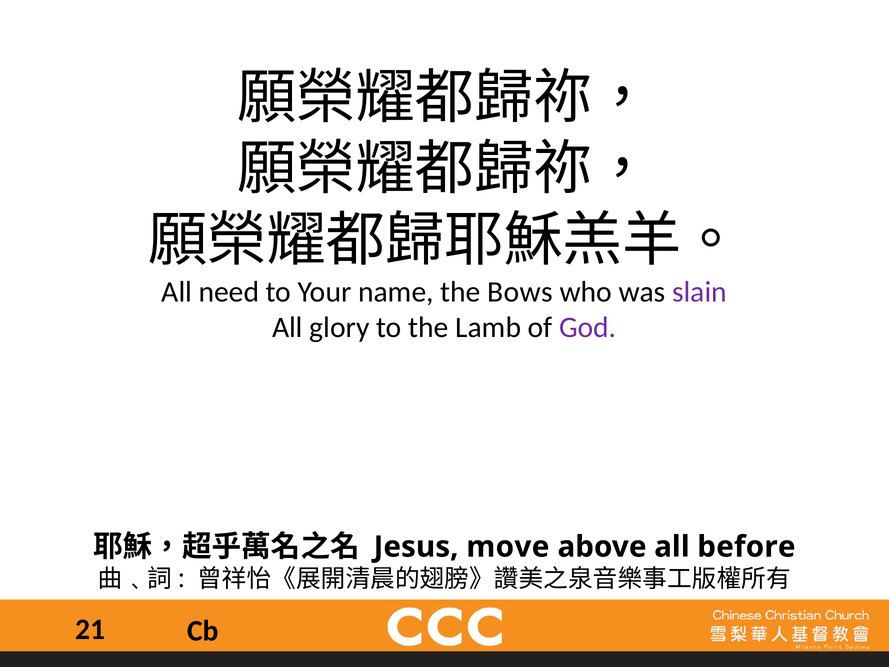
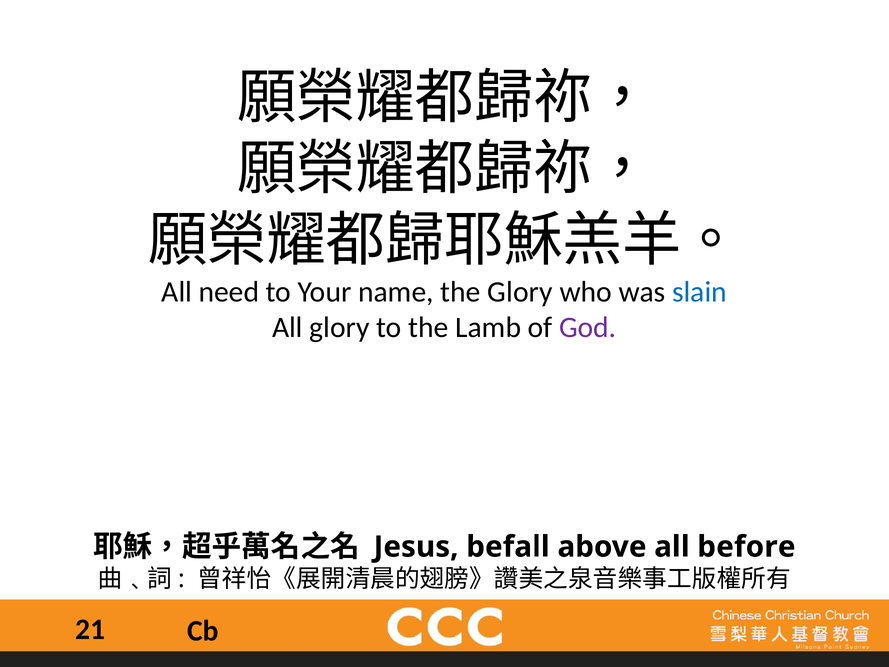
the Bows: Bows -> Glory (520, 292)
slain colour: purple -> blue (700, 292)
move: move -> befall (508, 547)
